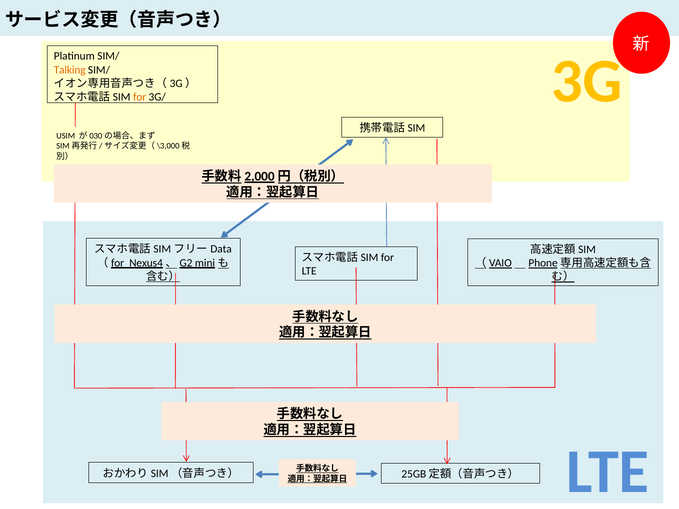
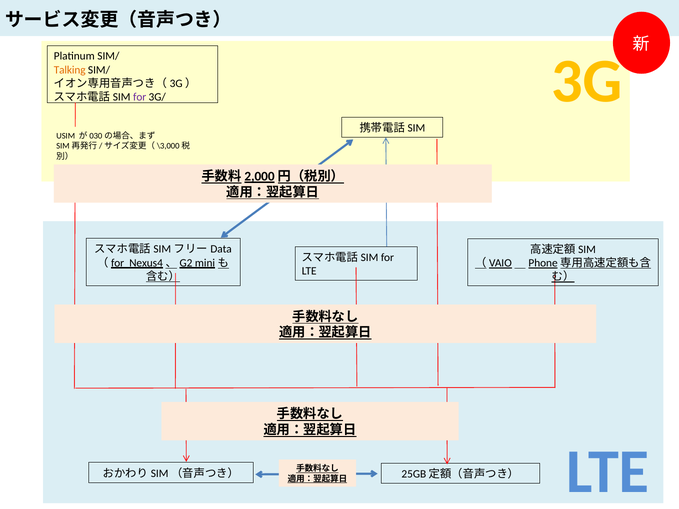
for colour: orange -> purple (140, 97)
